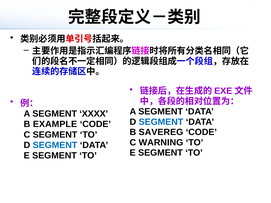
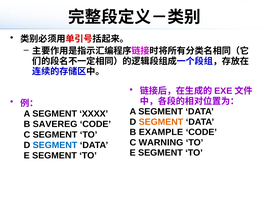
SEGMENT colour: blue -> orange (161, 122)
EXAMPLE: EXAMPLE -> SAVEREG (55, 124)
SAVEREG: SAVEREG -> EXAMPLE (161, 132)
